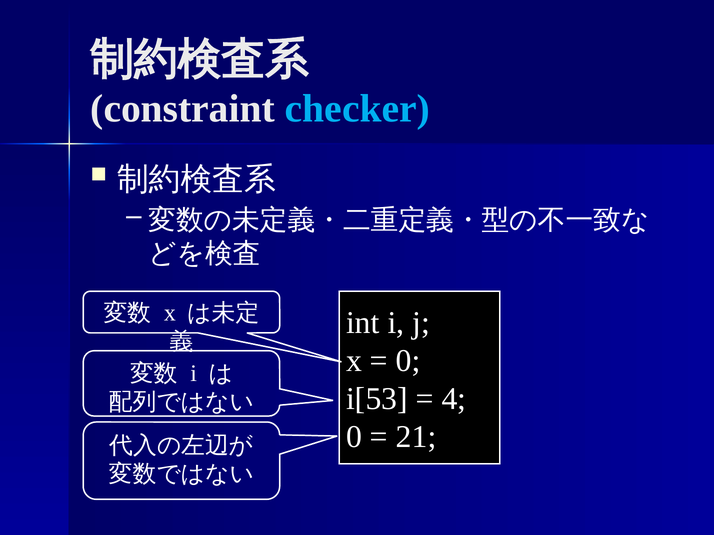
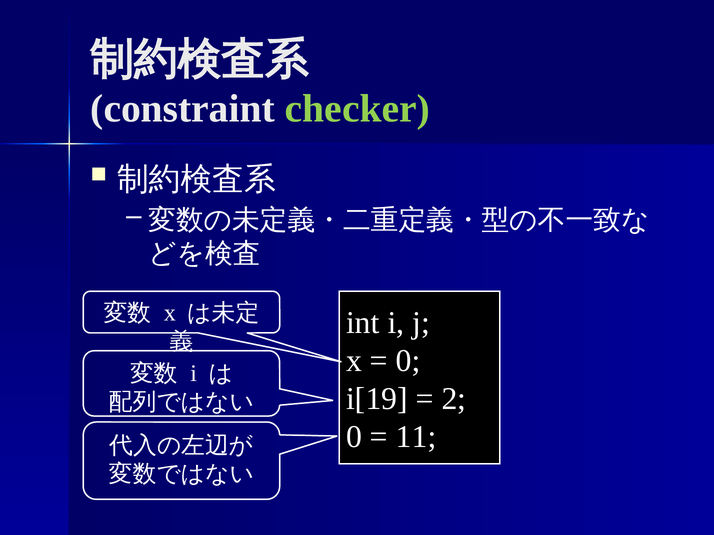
checker colour: light blue -> light green (357, 109)
i[53: i[53 -> i[19 (377, 399)
4: 4 -> 2 (454, 399)
21: 21 -> 11 (416, 437)
